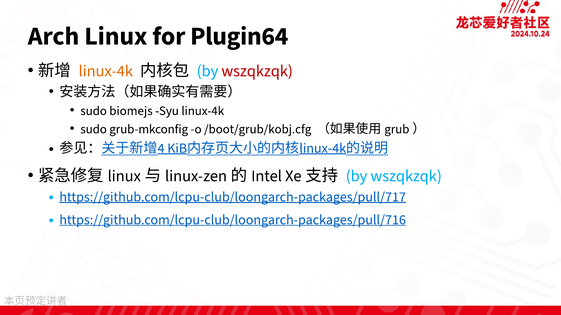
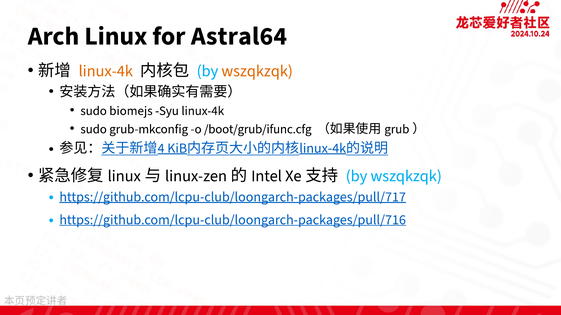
Plugin64: Plugin64 -> Astral64 (239, 36)
wszqkzqk colour: red -> orange (257, 71)
/boot/grub/kobj.cfg: /boot/grub/kobj.cfg -> /boot/grub/ifunc.cfg (258, 129)
